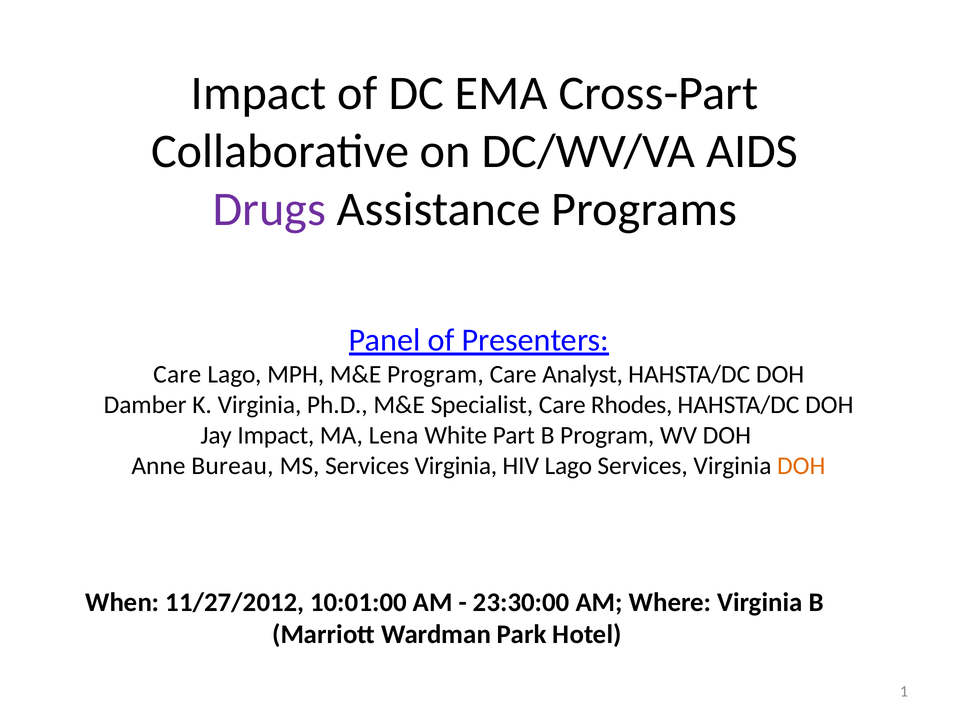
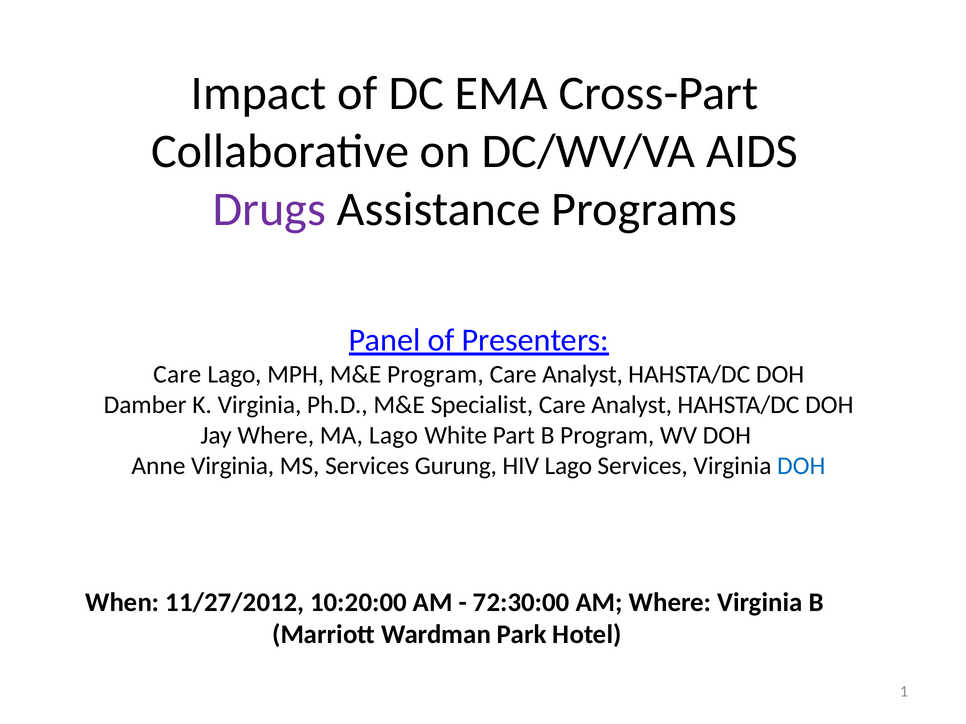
Specialist Care Rhodes: Rhodes -> Analyst (632, 405)
Jay Impact: Impact -> Where (276, 436)
MA Lena: Lena -> Lago (393, 436)
Anne Bureau: Bureau -> Virginia (233, 466)
MS Services Virginia: Virginia -> Gurung (456, 466)
DOH colour: orange -> blue (801, 466)
10:01:00: 10:01:00 -> 10:20:00 (359, 603)
23:30:00: 23:30:00 -> 72:30:00 (521, 603)
